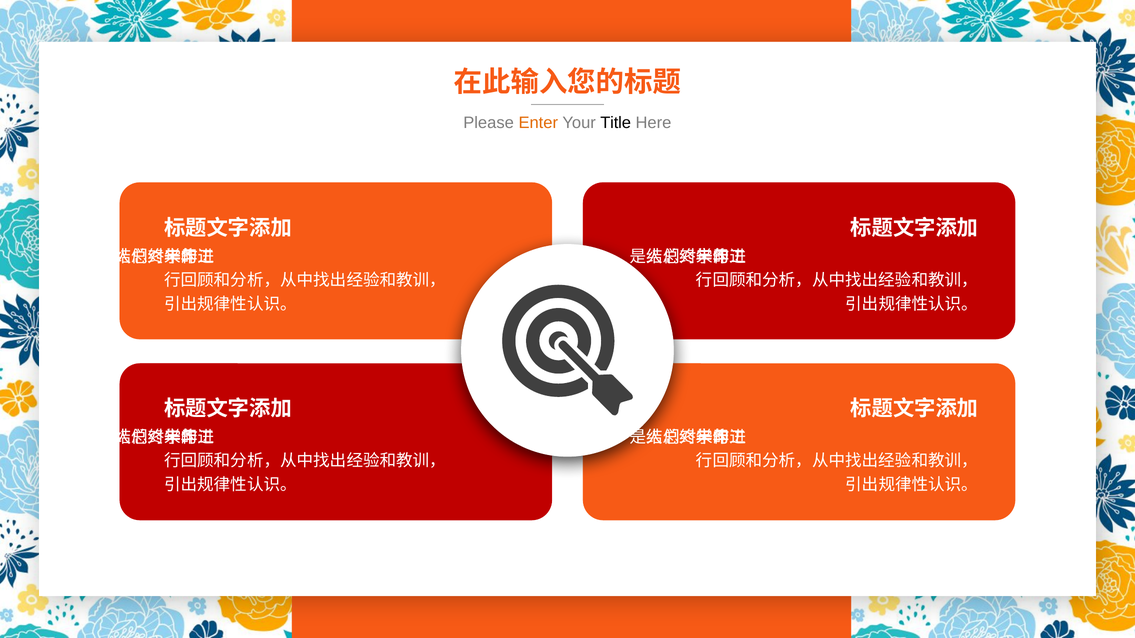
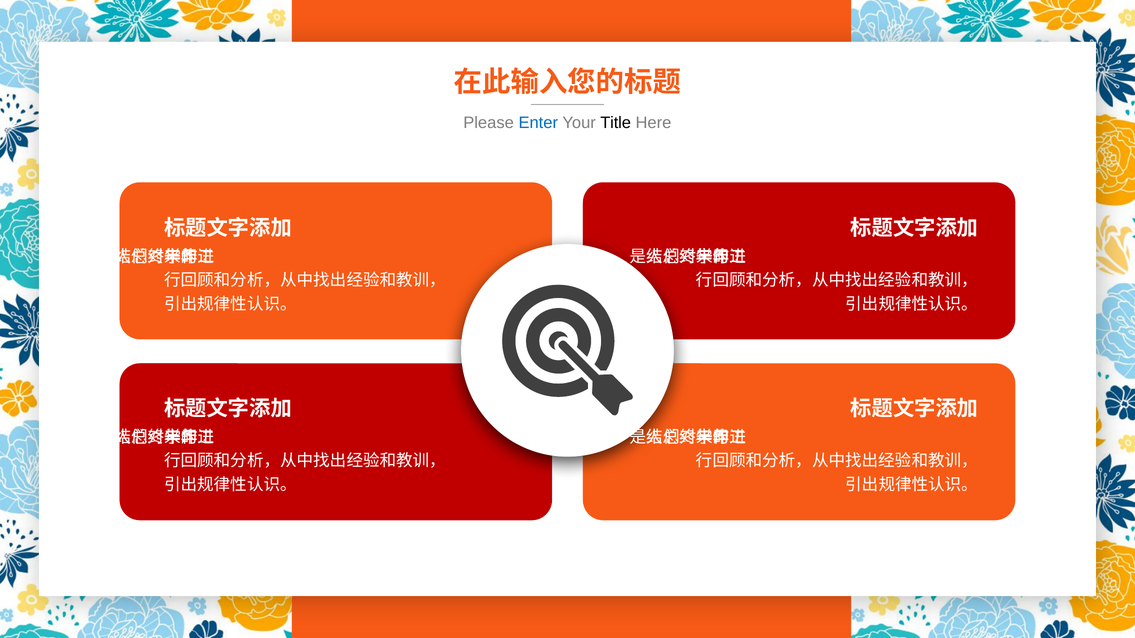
Enter colour: orange -> blue (538, 123)
